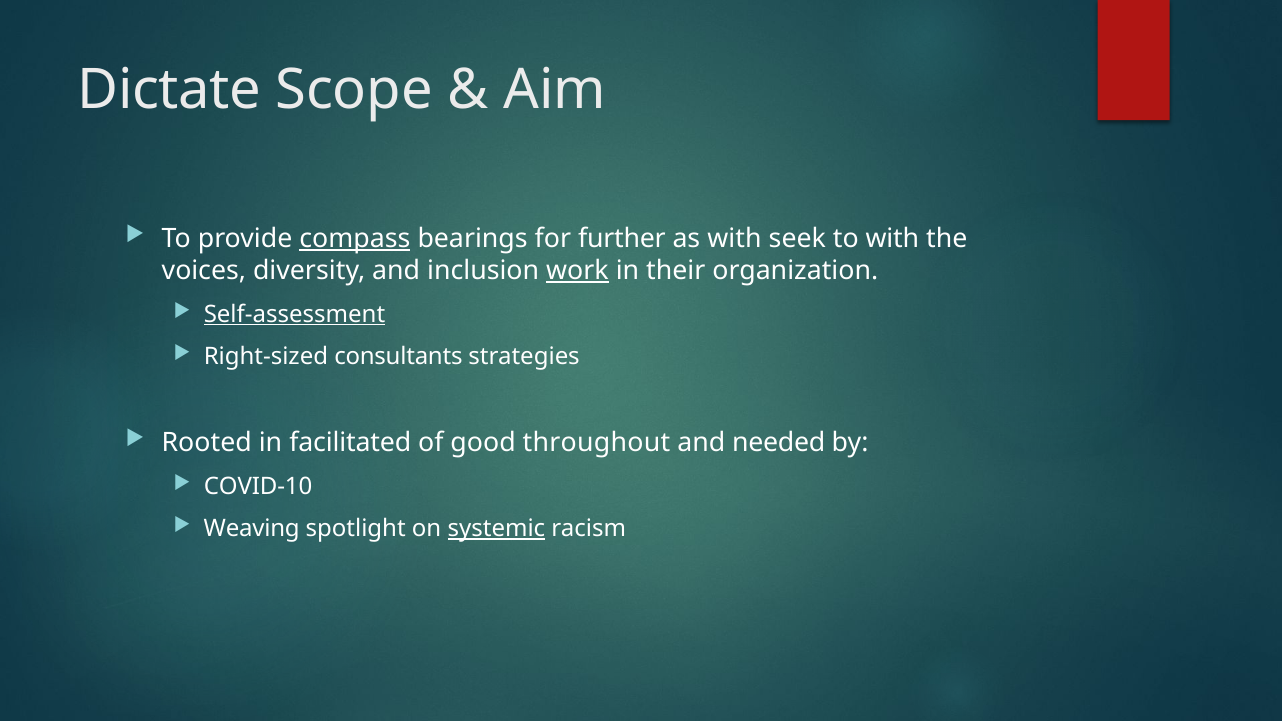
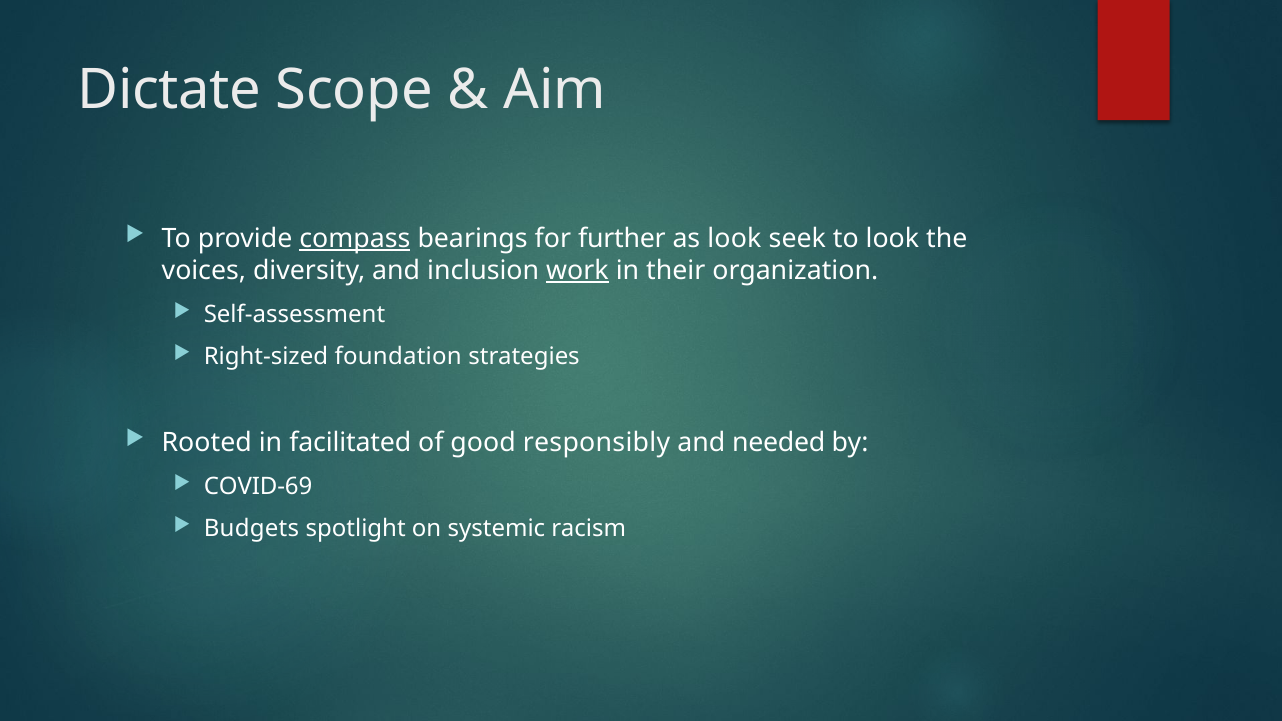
as with: with -> look (734, 239)
to with: with -> look (892, 239)
Self-assessment underline: present -> none (294, 314)
consultants: consultants -> foundation (398, 357)
throughout: throughout -> responsibly (596, 443)
COVID-10: COVID-10 -> COVID-69 (258, 486)
Weaving: Weaving -> Budgets (251, 529)
systemic underline: present -> none (496, 529)
